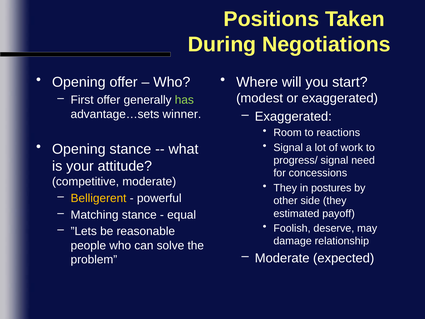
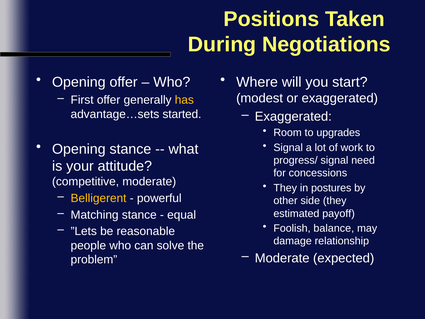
has colour: light green -> yellow (184, 100)
winner: winner -> started (182, 114)
reactions: reactions -> upgrades (338, 133)
deserve: deserve -> balance (334, 228)
